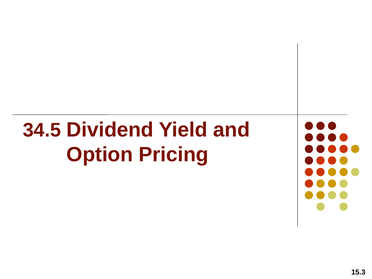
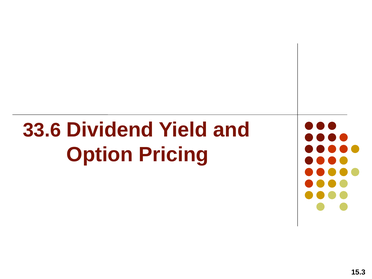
34.5: 34.5 -> 33.6 (42, 130)
